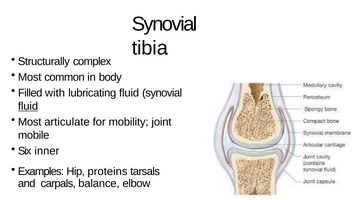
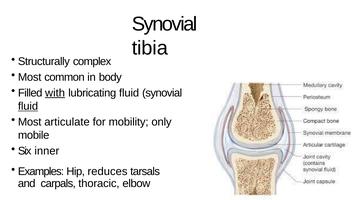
with underline: none -> present (55, 93)
joint: joint -> only (162, 122)
proteins: proteins -> reduces (107, 172)
balance: balance -> thoracic (99, 184)
